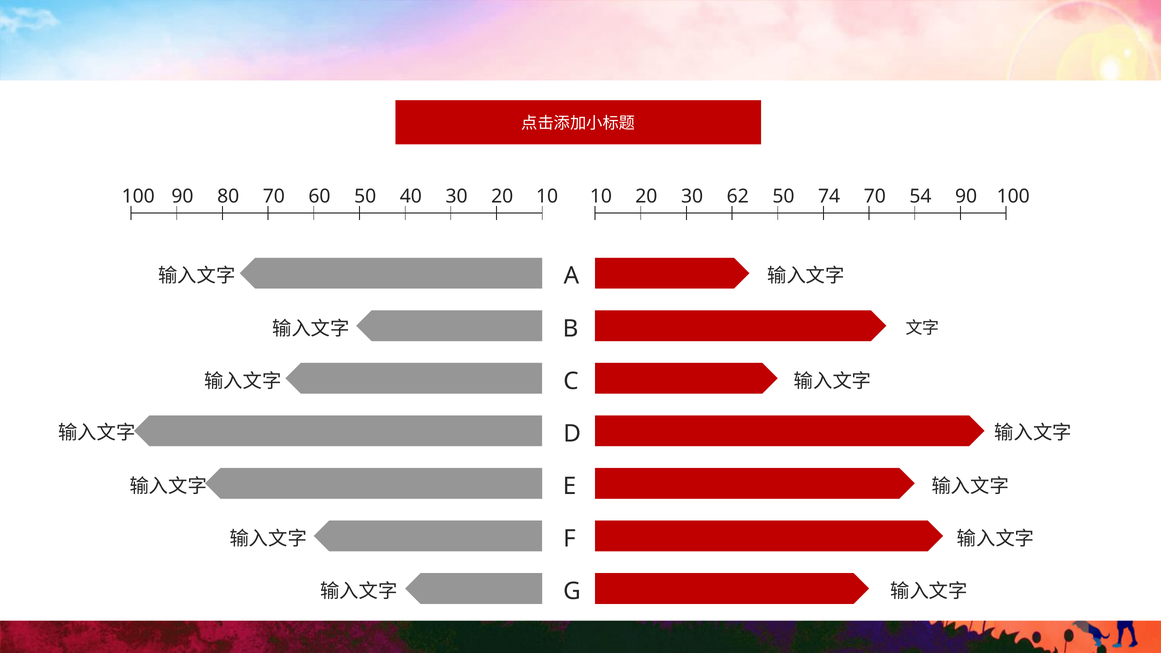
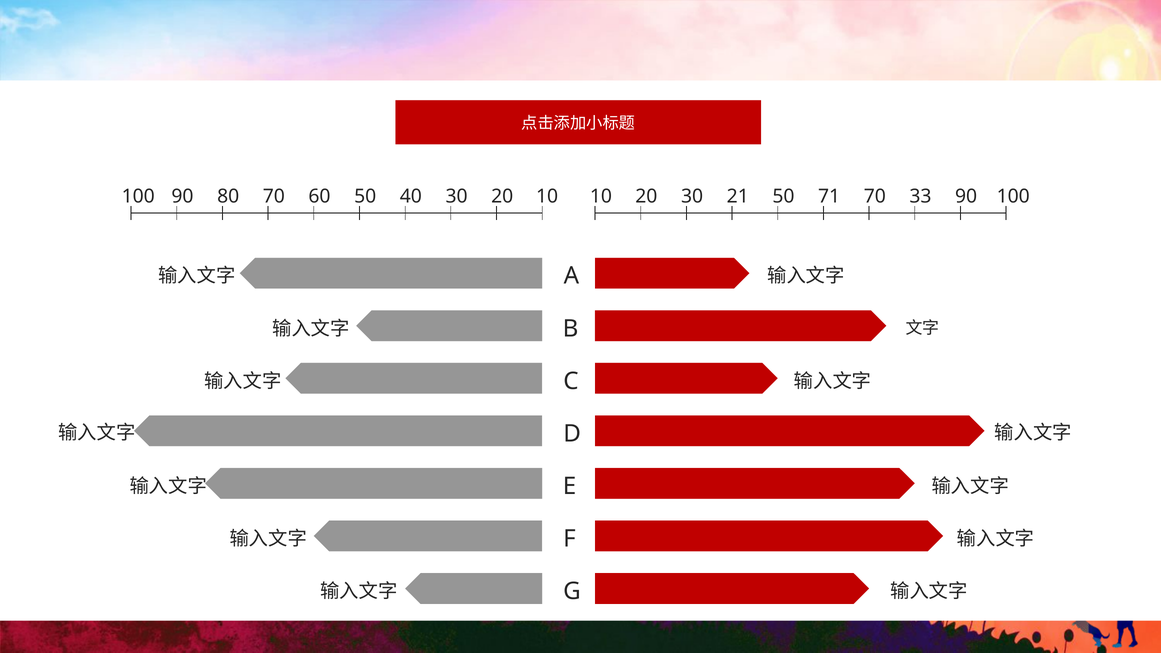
62: 62 -> 21 (738, 196)
74: 74 -> 71 (829, 196)
54: 54 -> 33 (920, 196)
